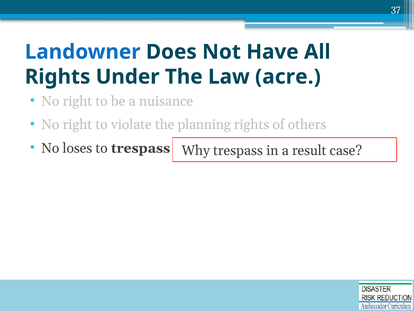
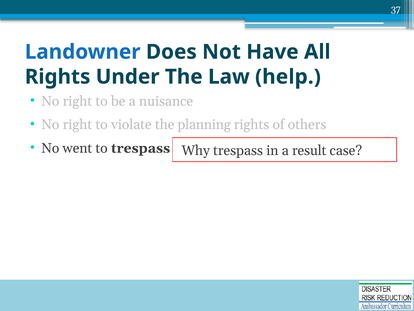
acre: acre -> help (288, 77)
loses: loses -> went (77, 148)
